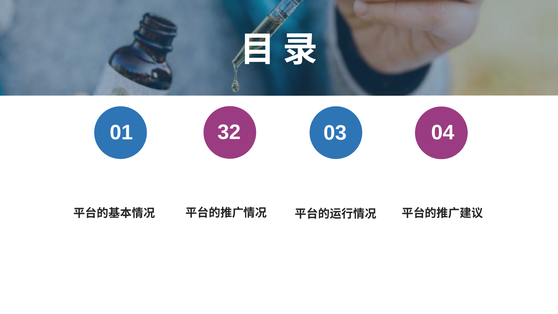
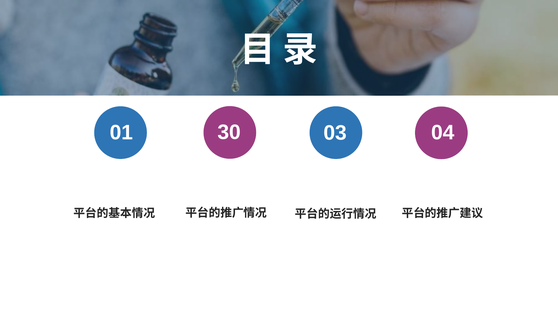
32: 32 -> 30 (229, 132)
